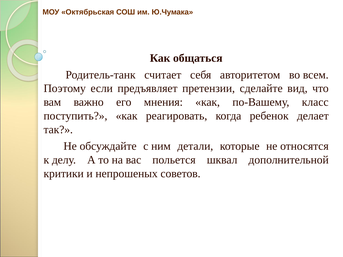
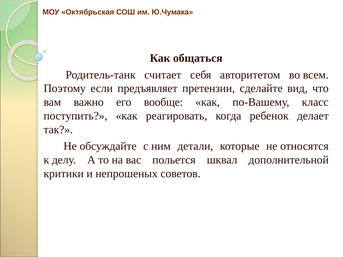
мнения: мнения -> вообще (163, 102)
